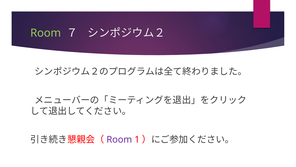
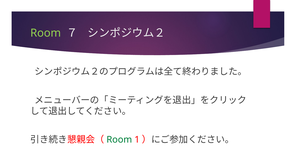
Room colour: purple -> green (119, 139)
